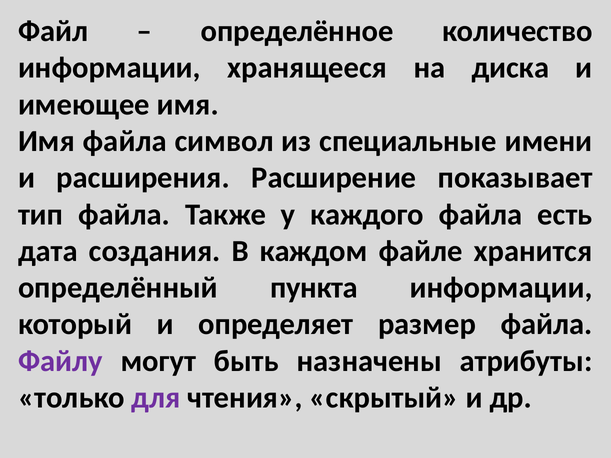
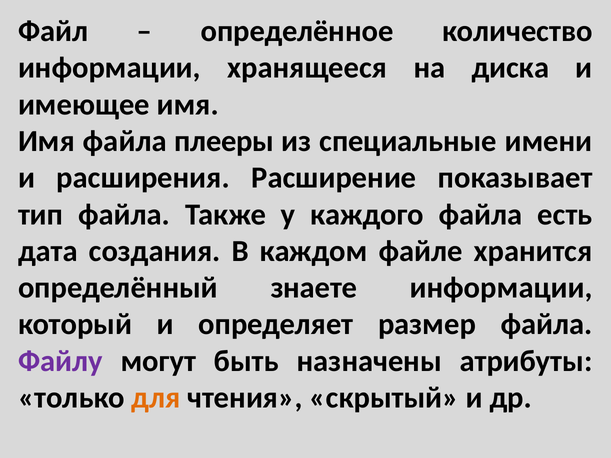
символ: символ -> плееры (224, 141)
пункта: пункта -> знаете (314, 288)
для colour: purple -> orange (156, 398)
